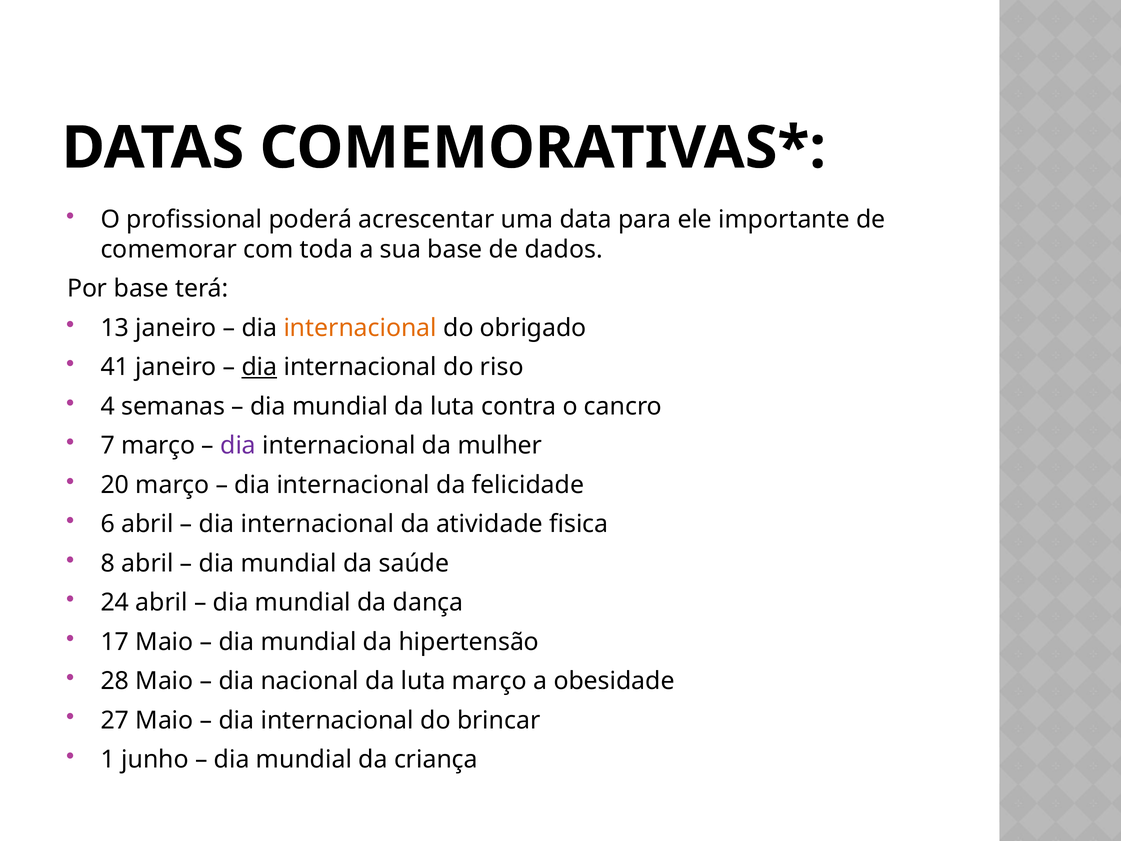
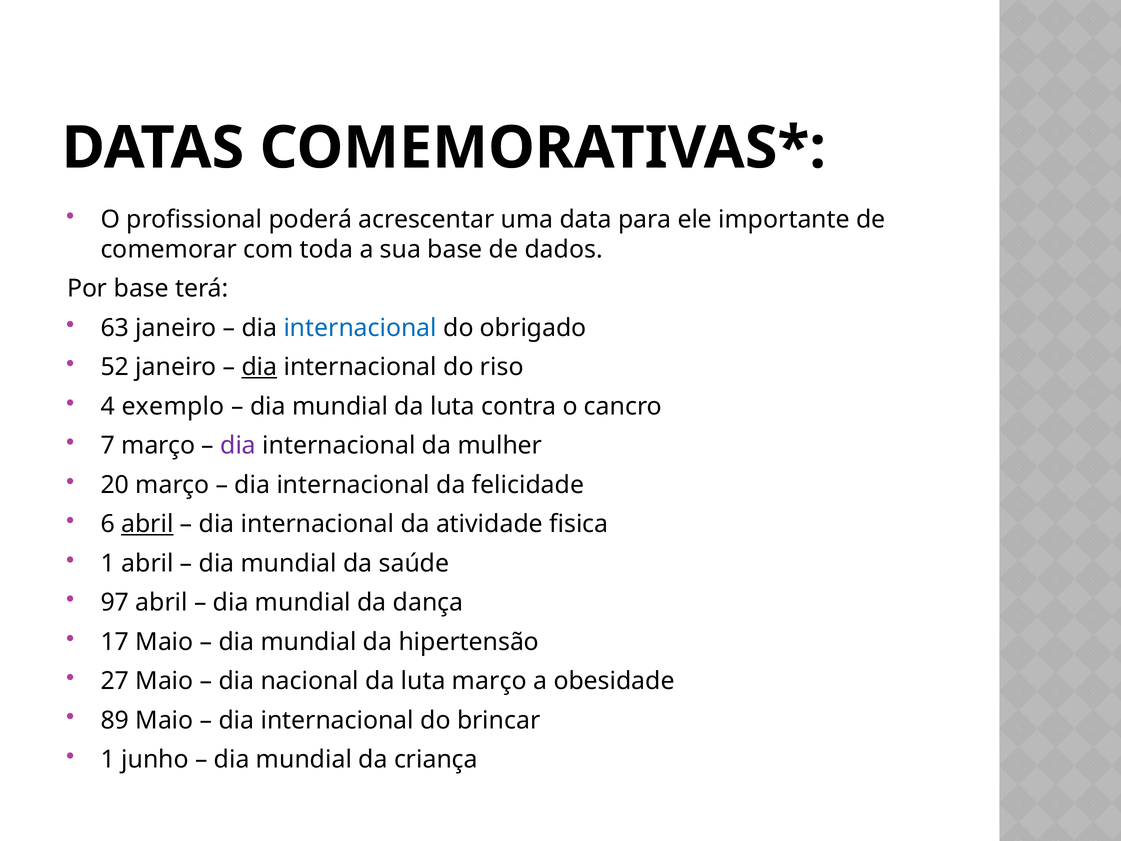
13: 13 -> 63 (115, 328)
internacional colour: orange -> blue (360, 328)
41: 41 -> 52 (115, 367)
semanas: semanas -> exemplo (173, 406)
abril underline: none -> present (147, 524)
8: 8 -> 1 (108, 563)
24: 24 -> 97 (115, 603)
28: 28 -> 27 (115, 681)
27: 27 -> 89 (115, 720)
